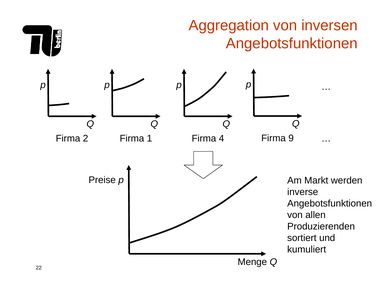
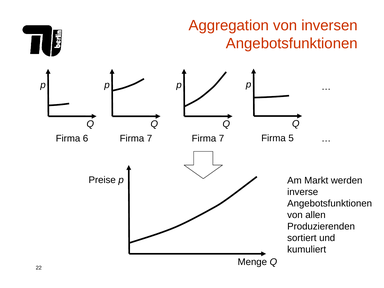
9: 9 -> 5 (291, 138)
2: 2 -> 6 (86, 139)
1: 1 -> 7 (150, 139)
4: 4 -> 7 (222, 139)
